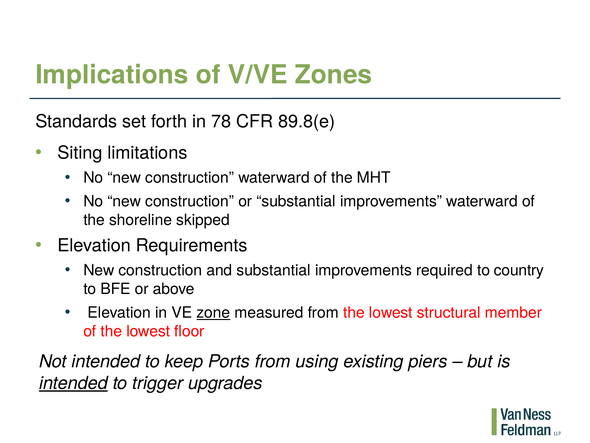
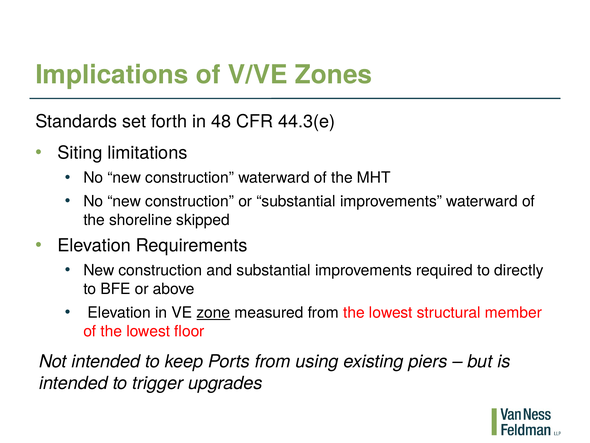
78: 78 -> 48 (221, 121)
89.8(e: 89.8(e -> 44.3(e (307, 121)
country: country -> directly (519, 270)
intended underline: present -> none (73, 383)
